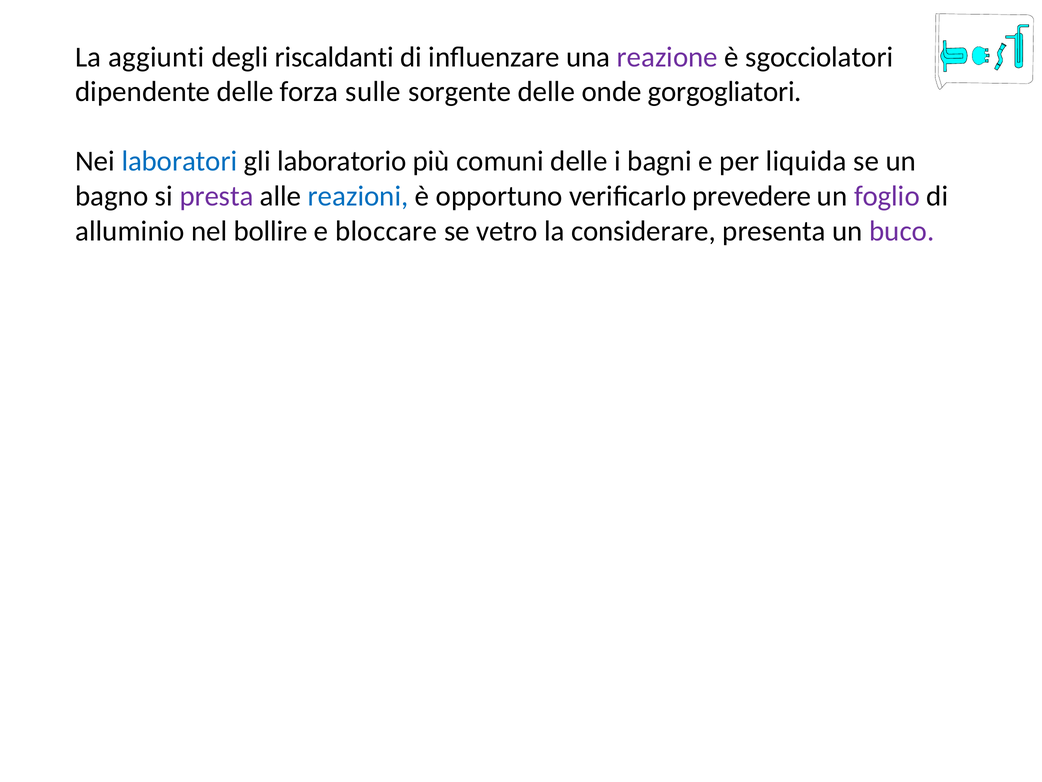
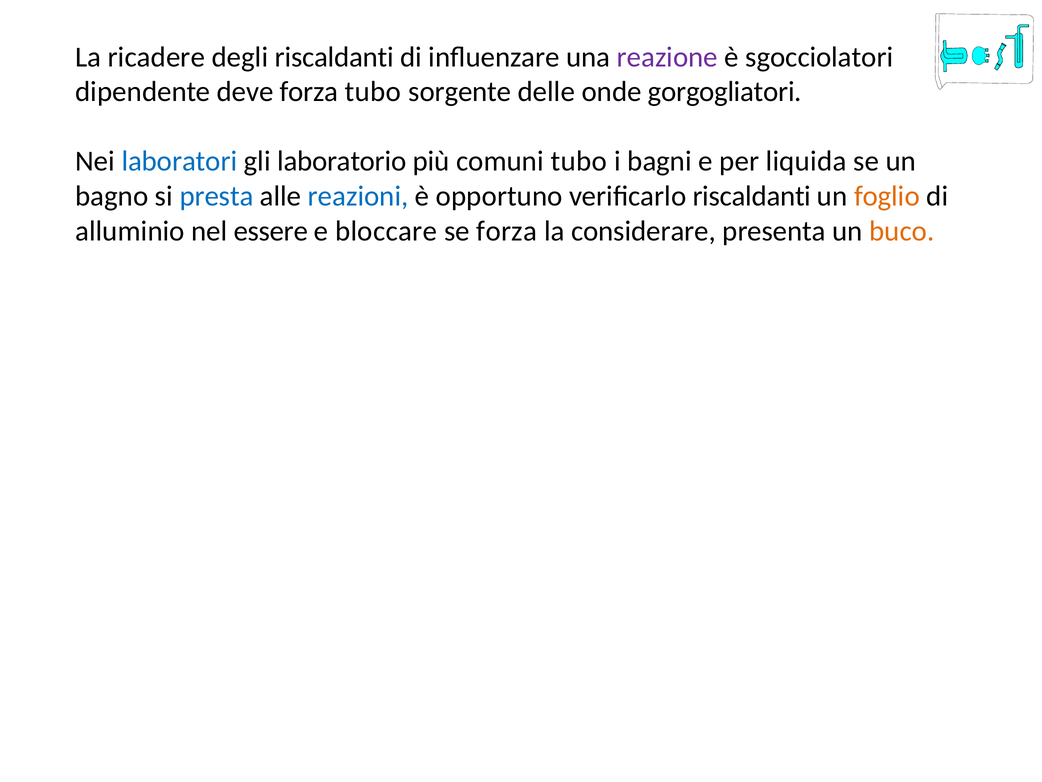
aggiunti: aggiunti -> ricadere (156, 57)
dipendente delle: delle -> deve (245, 92)
forza sulle: sulle -> tubo (373, 92)
comuni delle: delle -> tubo (579, 161)
presta colour: purple -> blue (217, 196)
verificarlo prevedere: prevedere -> riscaldanti (752, 196)
foglio colour: purple -> orange (887, 196)
bollire: bollire -> essere (271, 231)
se vetro: vetro -> forza (507, 231)
buco colour: purple -> orange (902, 231)
